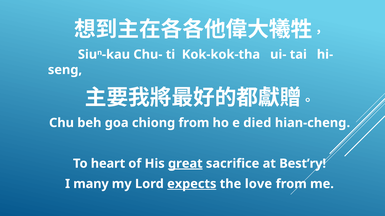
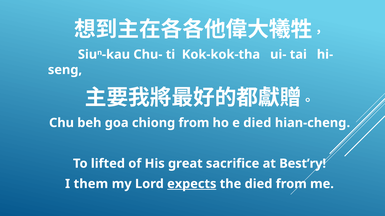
heart: heart -> lifted (108, 164)
great underline: present -> none (185, 164)
many: many -> them (91, 184)
the love: love -> died (259, 184)
